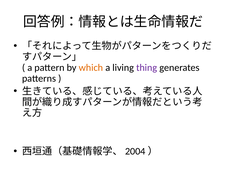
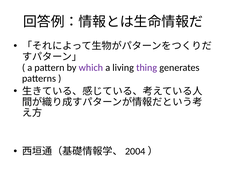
which colour: orange -> purple (91, 68)
